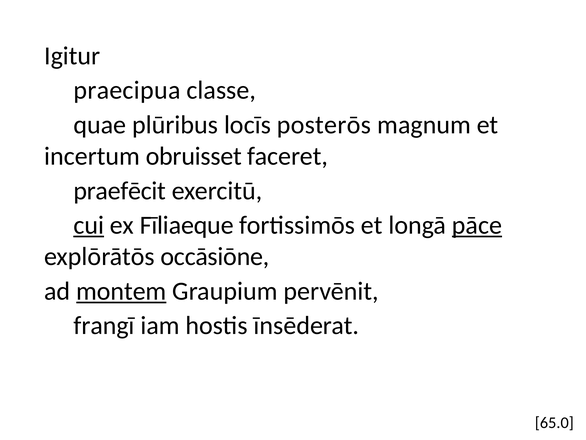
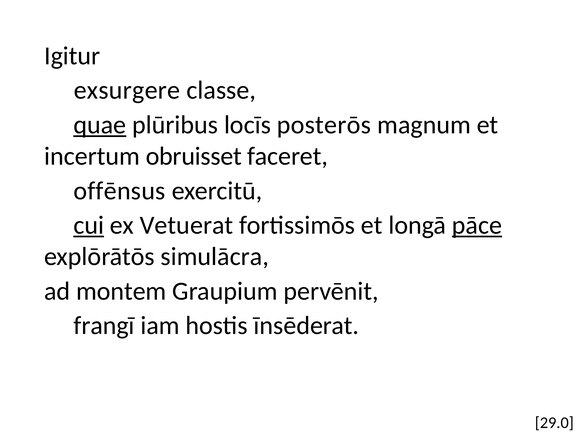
praecipua: praecipua -> exsurgere (127, 90)
quae underline: none -> present (100, 125)
praefēcit: praefēcit -> offēnsus (119, 191)
Fīliaeque: Fīliaeque -> Vetuerat (187, 225)
occāsiōne: occāsiōne -> simulācra (215, 256)
montem underline: present -> none (121, 291)
65.0: 65.0 -> 29.0 (554, 422)
